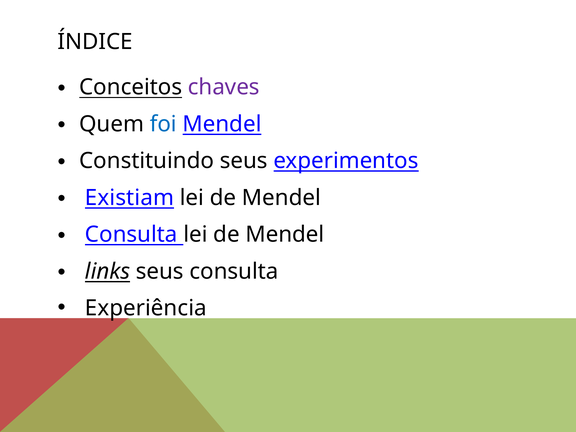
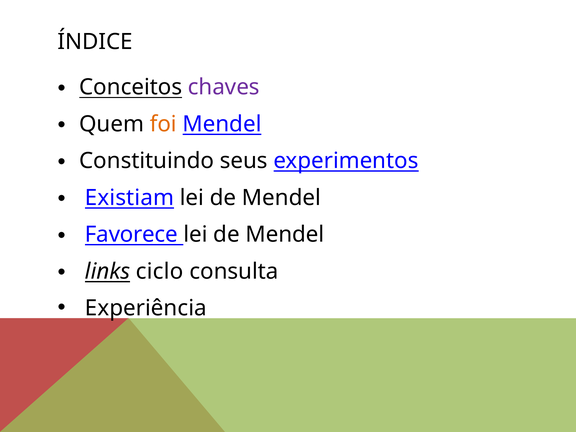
foi colour: blue -> orange (163, 124)
Consulta: Consulta -> Favorece (131, 234)
links seus: seus -> ciclo (160, 271)
